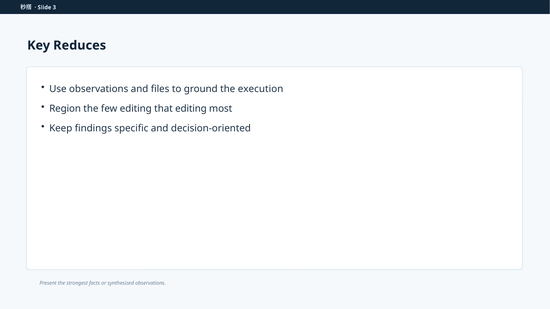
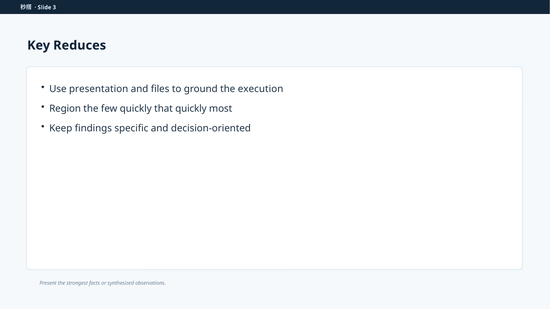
Use observations: observations -> presentation (99, 89)
few editing: editing -> quickly (136, 109)
that editing: editing -> quickly (191, 109)
